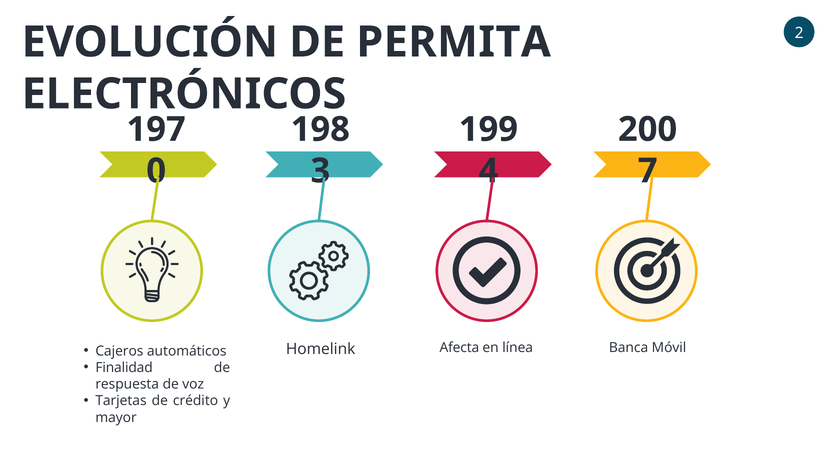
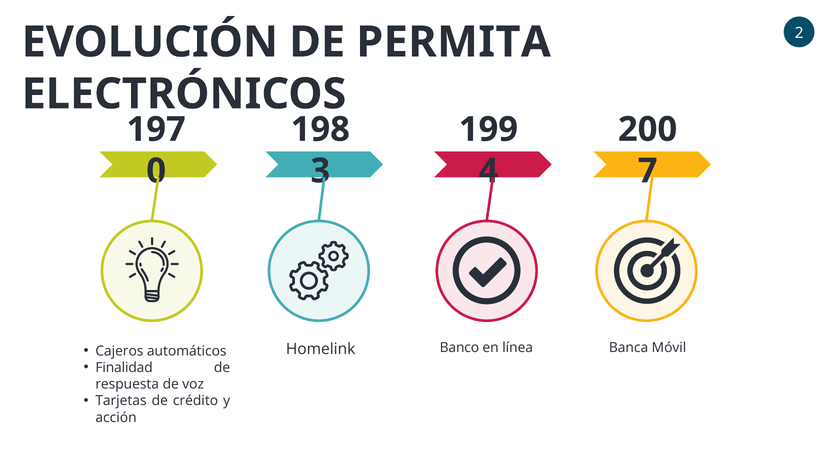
Afecta: Afecta -> Banco (459, 348)
mayor: mayor -> acción (116, 417)
